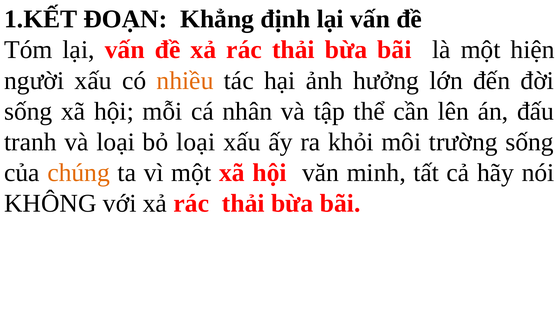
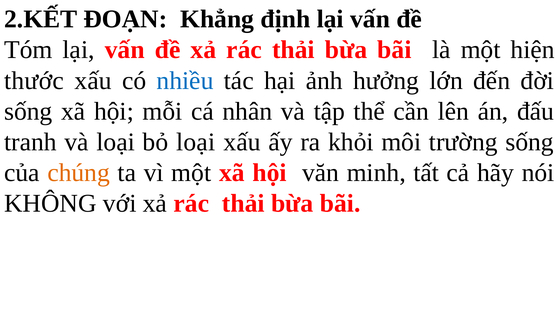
1.KẾT: 1.KẾT -> 2.KẾT (41, 19)
người: người -> thước (34, 81)
nhiều colour: orange -> blue (185, 81)
